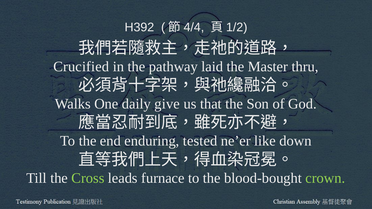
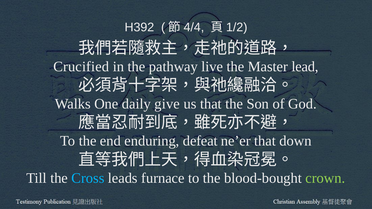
laid: laid -> live (212, 67)
thru: thru -> lead (305, 67)
tested: tested -> defeat (200, 141)
ne’er like: like -> that (265, 141)
Cross colour: light green -> light blue (88, 178)
